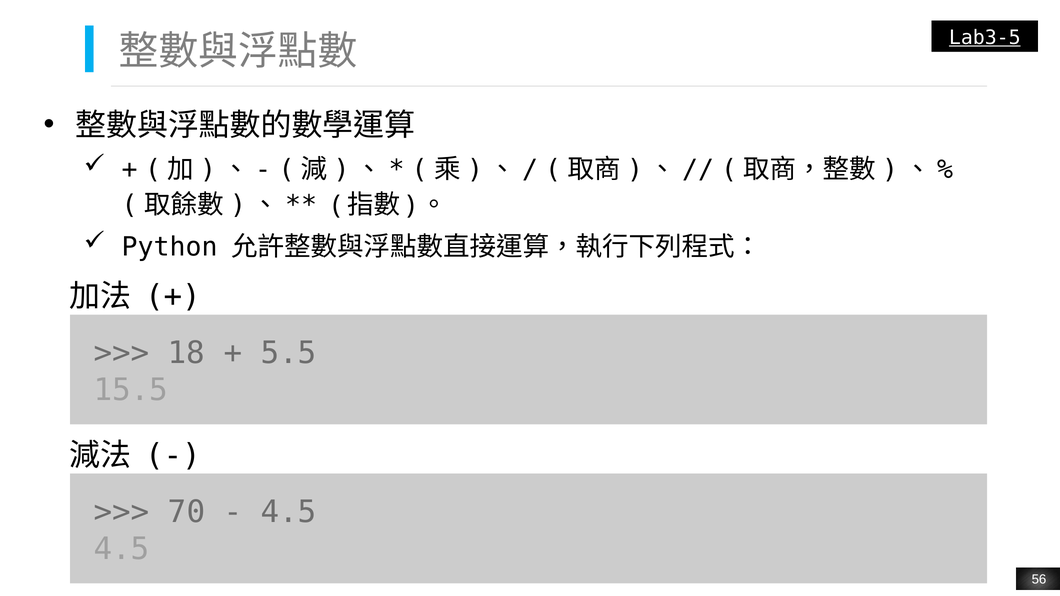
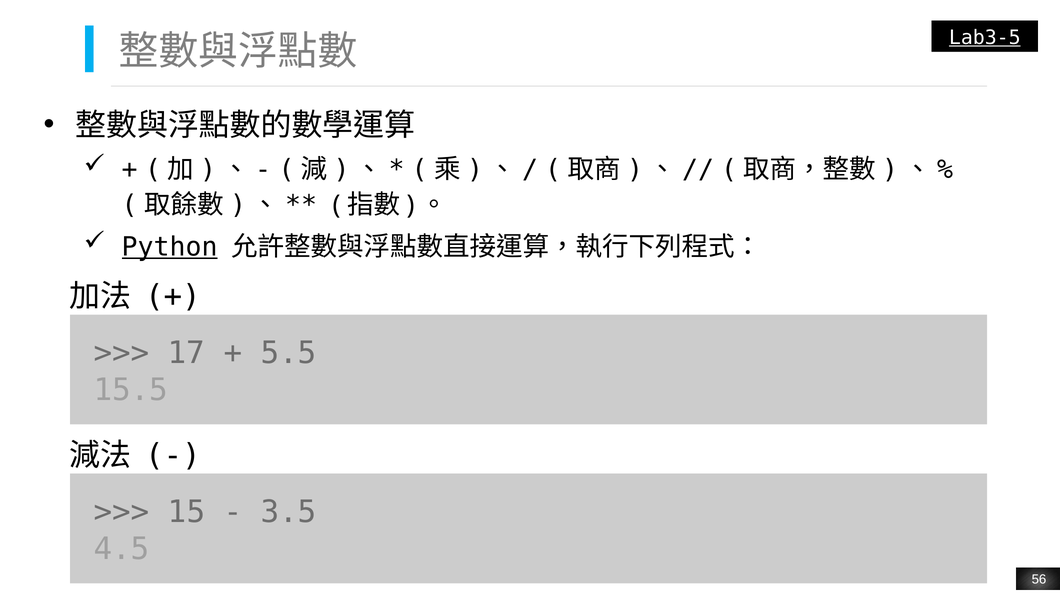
Python underline: none -> present (170, 247)
18: 18 -> 17 (186, 353)
70: 70 -> 15 (187, 512)
4.5: 4.5 -> 3.5 (289, 512)
